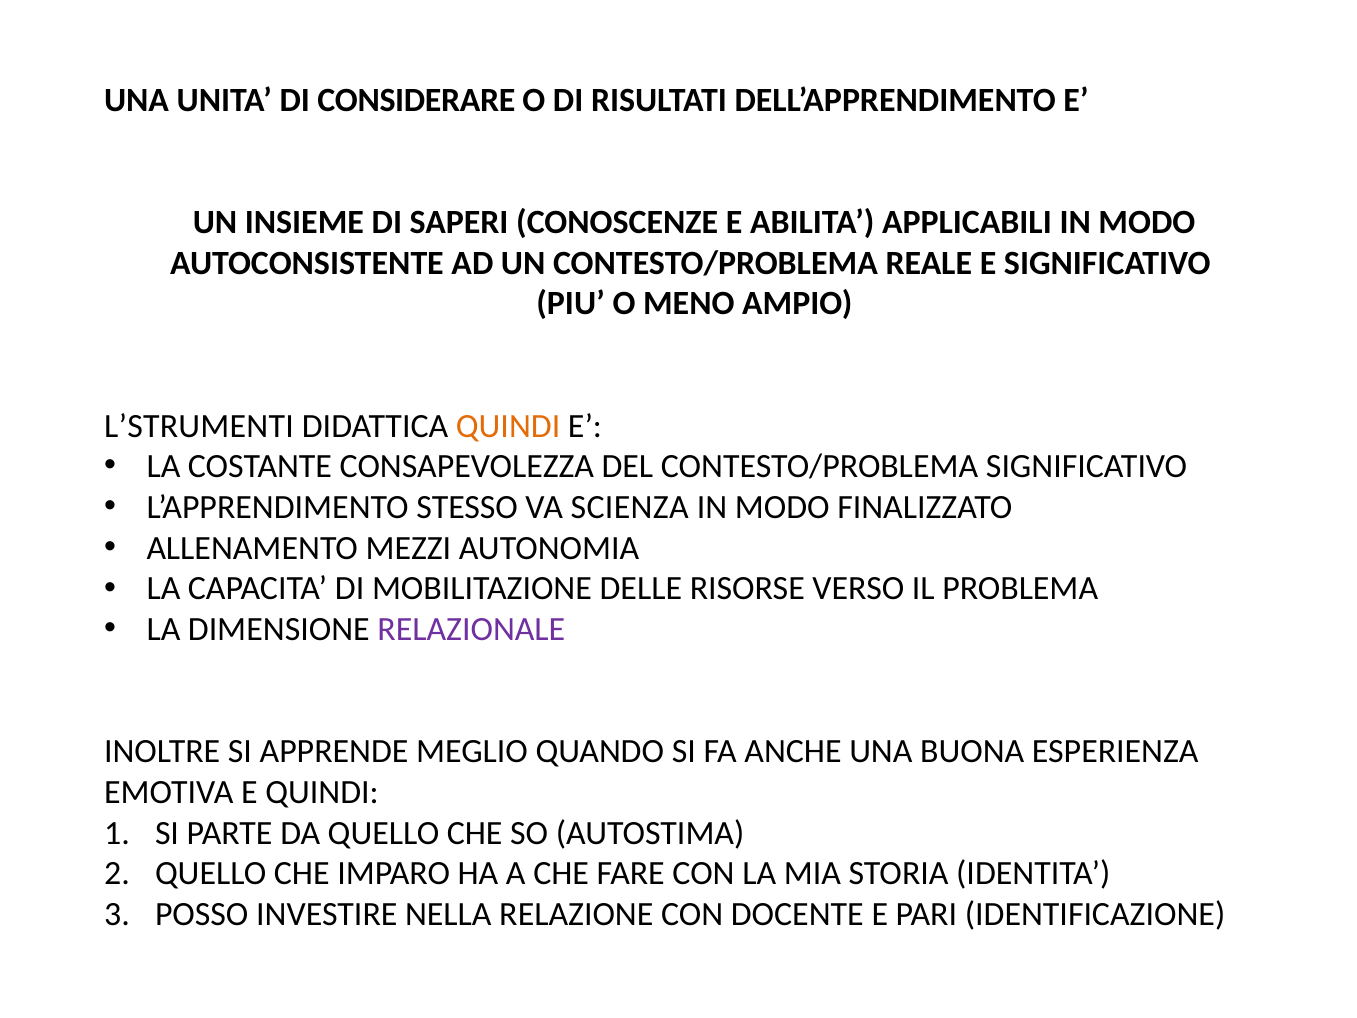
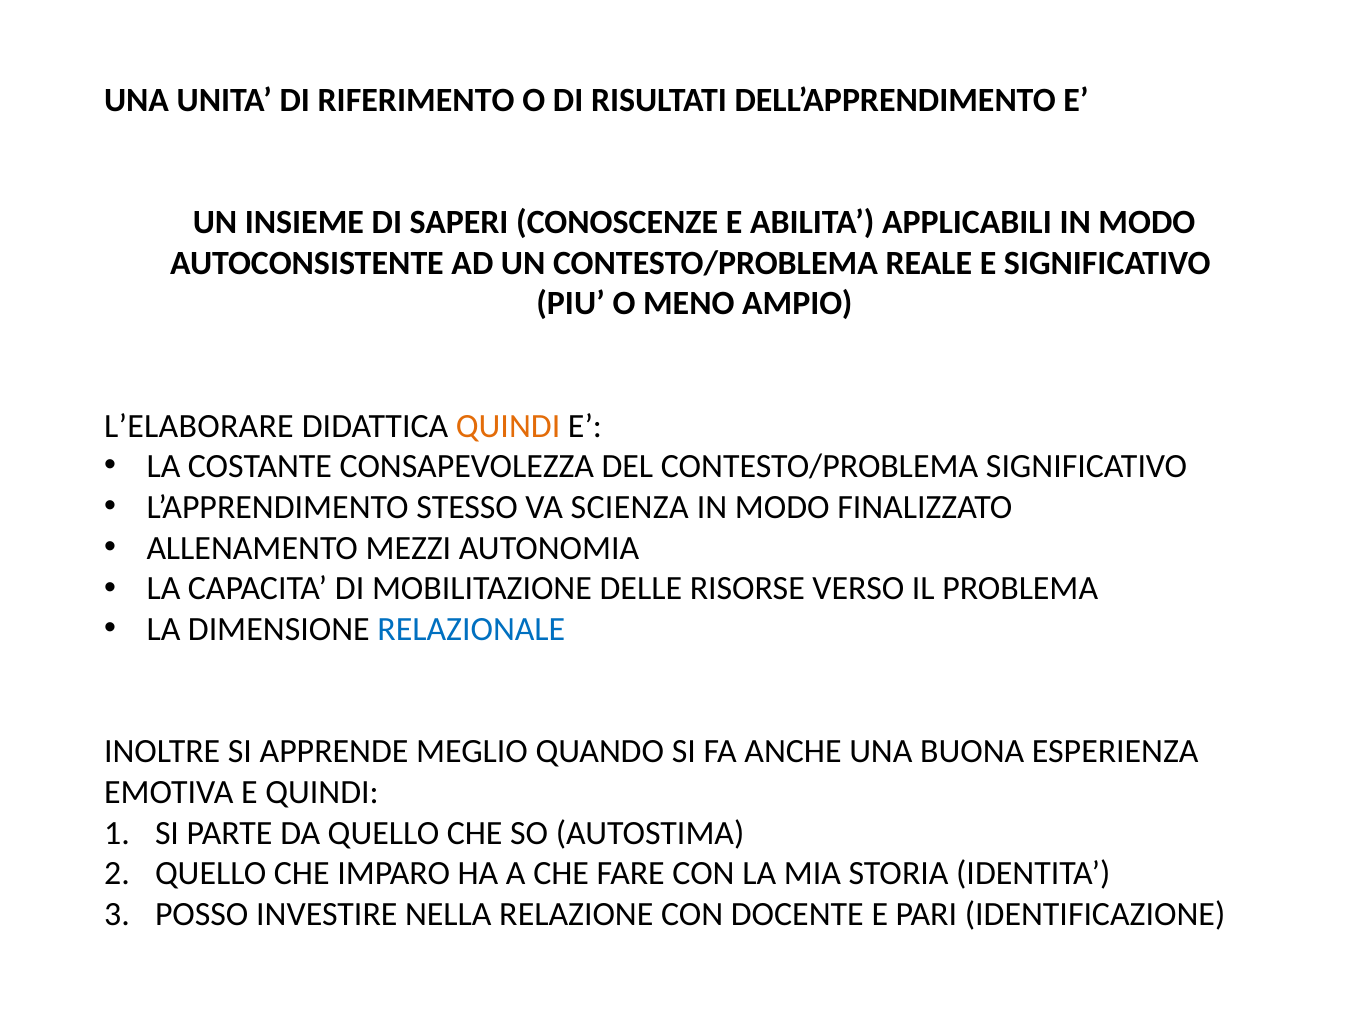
CONSIDERARE: CONSIDERARE -> RIFERIMENTO (416, 100)
L’STRUMENTI: L’STRUMENTI -> L’ELABORARE (199, 426)
RELAZIONALE colour: purple -> blue (471, 629)
